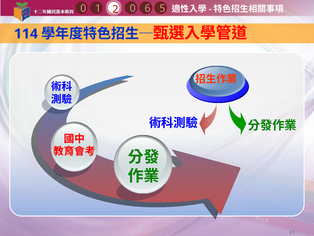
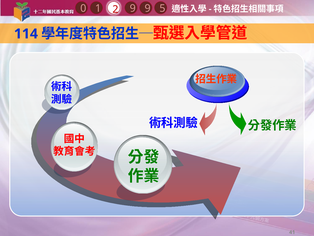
1 6: 6 -> 9 (148, 8)
2 0: 0 -> 9 (133, 8)
